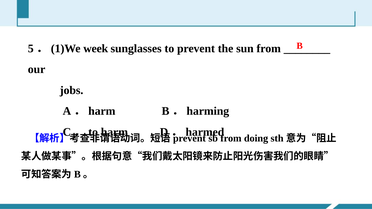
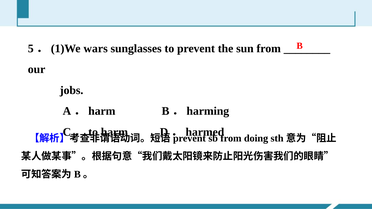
week: week -> wars (96, 48)
